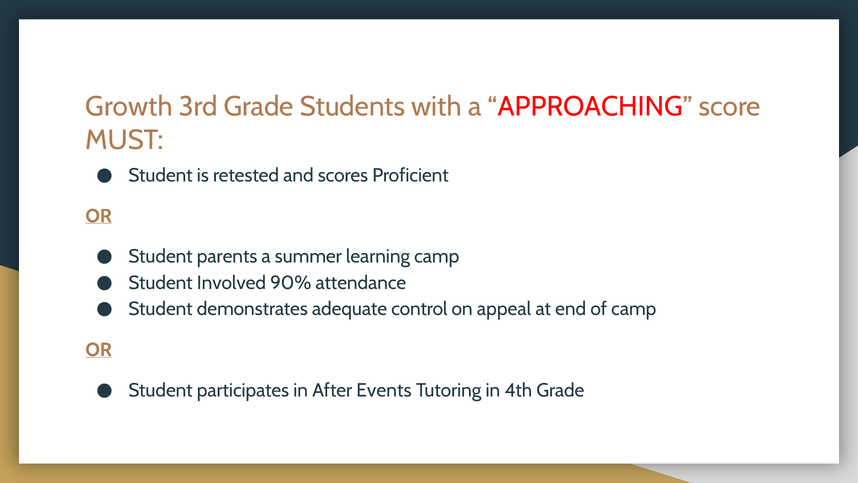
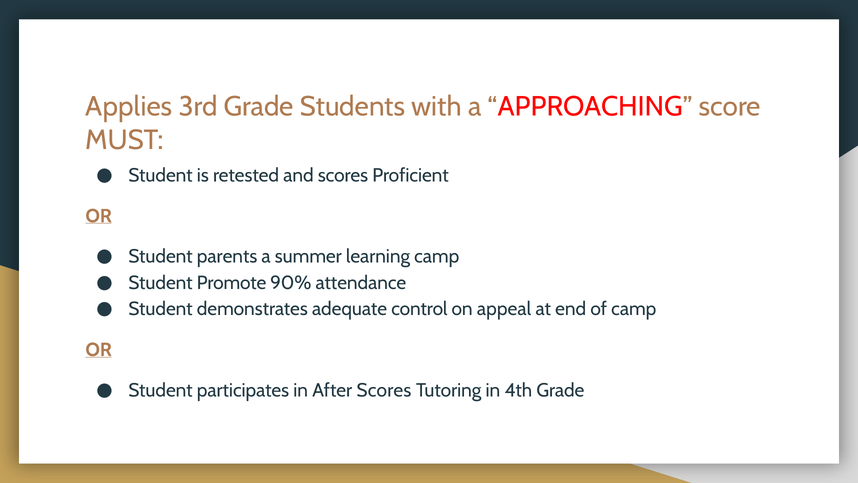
Growth: Growth -> Applies (129, 106)
Involved: Involved -> Promote (231, 283)
After Events: Events -> Scores (384, 390)
